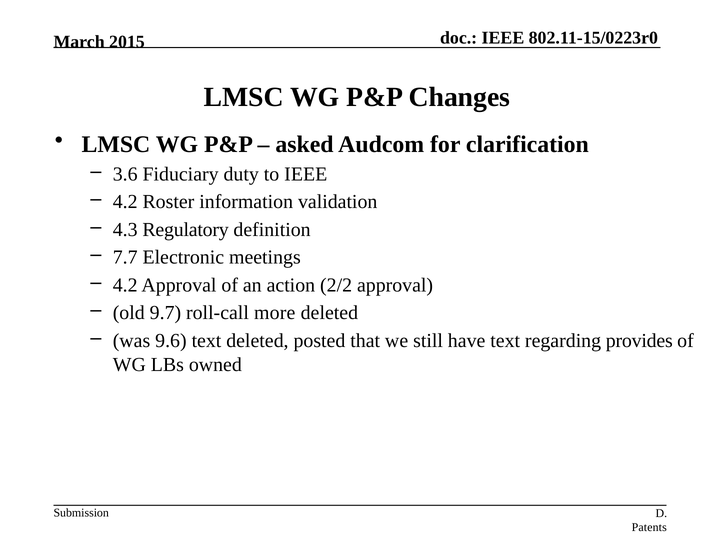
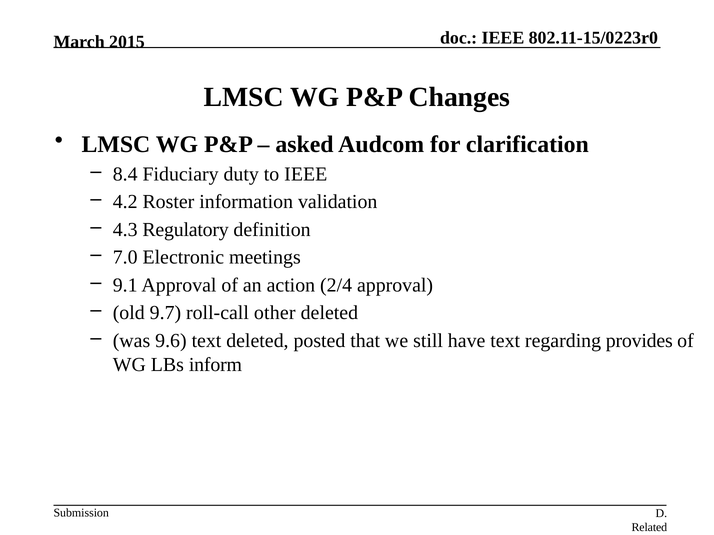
3.6: 3.6 -> 8.4 (125, 174)
7.7: 7.7 -> 7.0 (125, 258)
4.2: 4.2 -> 9.1 (125, 285)
2/2: 2/2 -> 2/4 (336, 285)
more: more -> other (275, 313)
owned: owned -> inform (215, 365)
Patents: Patents -> Related (649, 528)
